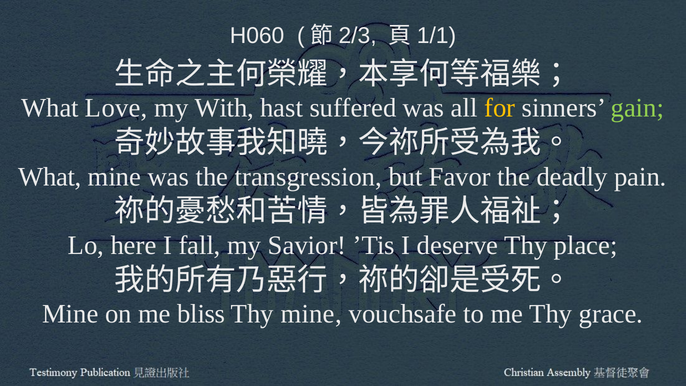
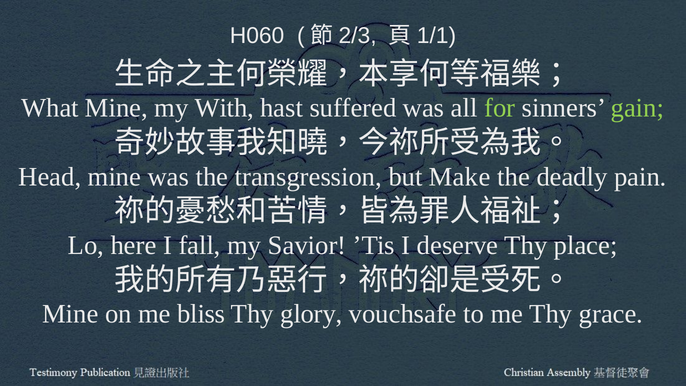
What Love: Love -> Mine (116, 108)
for colour: yellow -> light green (500, 108)
What: What -> Head (50, 177)
Favor: Favor -> Make (460, 177)
Thy mine: mine -> glory (311, 314)
